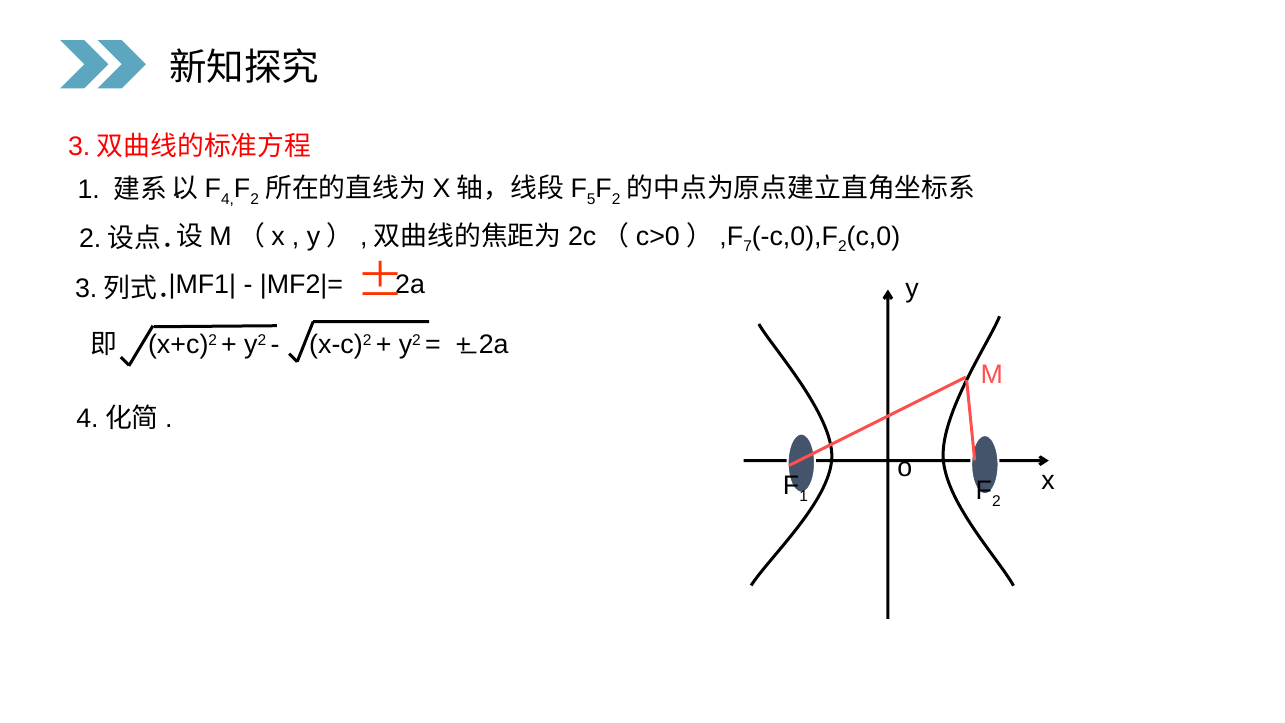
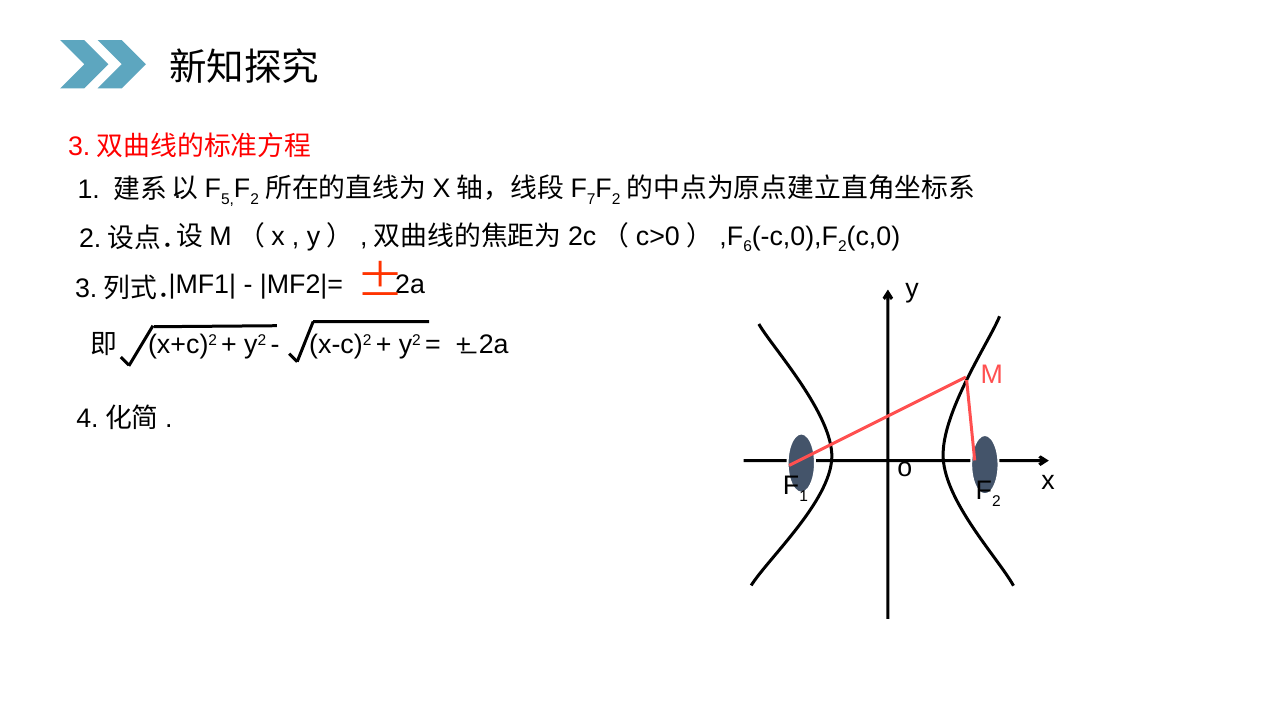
4: 4 -> 5 (227, 199)
5: 5 -> 7 (591, 199)
7: 7 -> 6 (748, 247)
